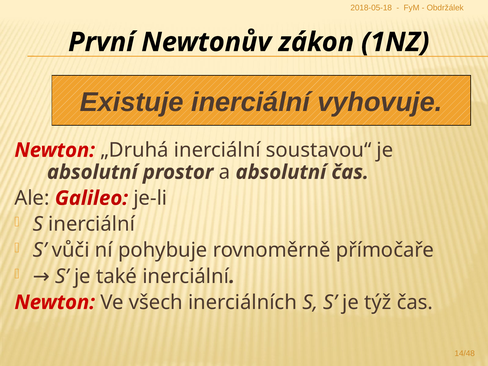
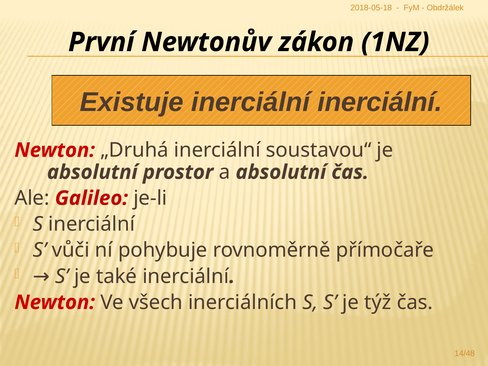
inerciální vyhovuje: vyhovuje -> inerciální (380, 102)
